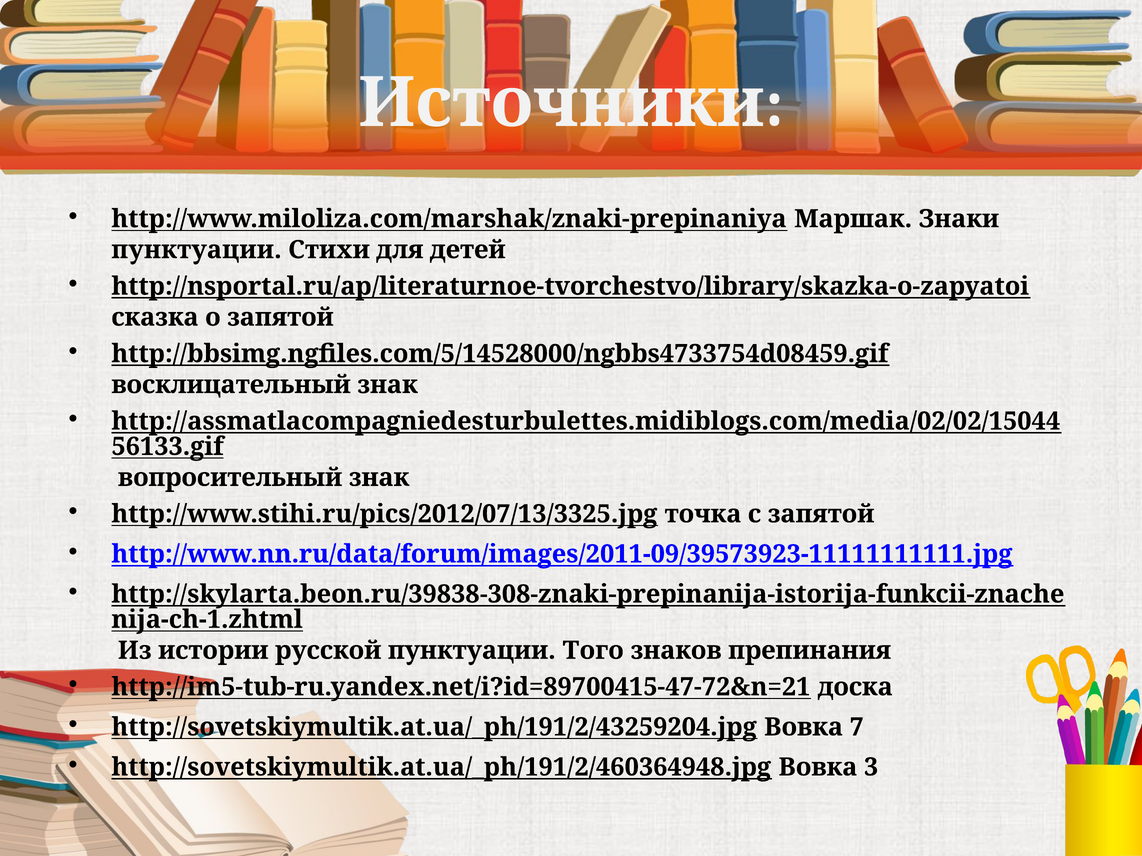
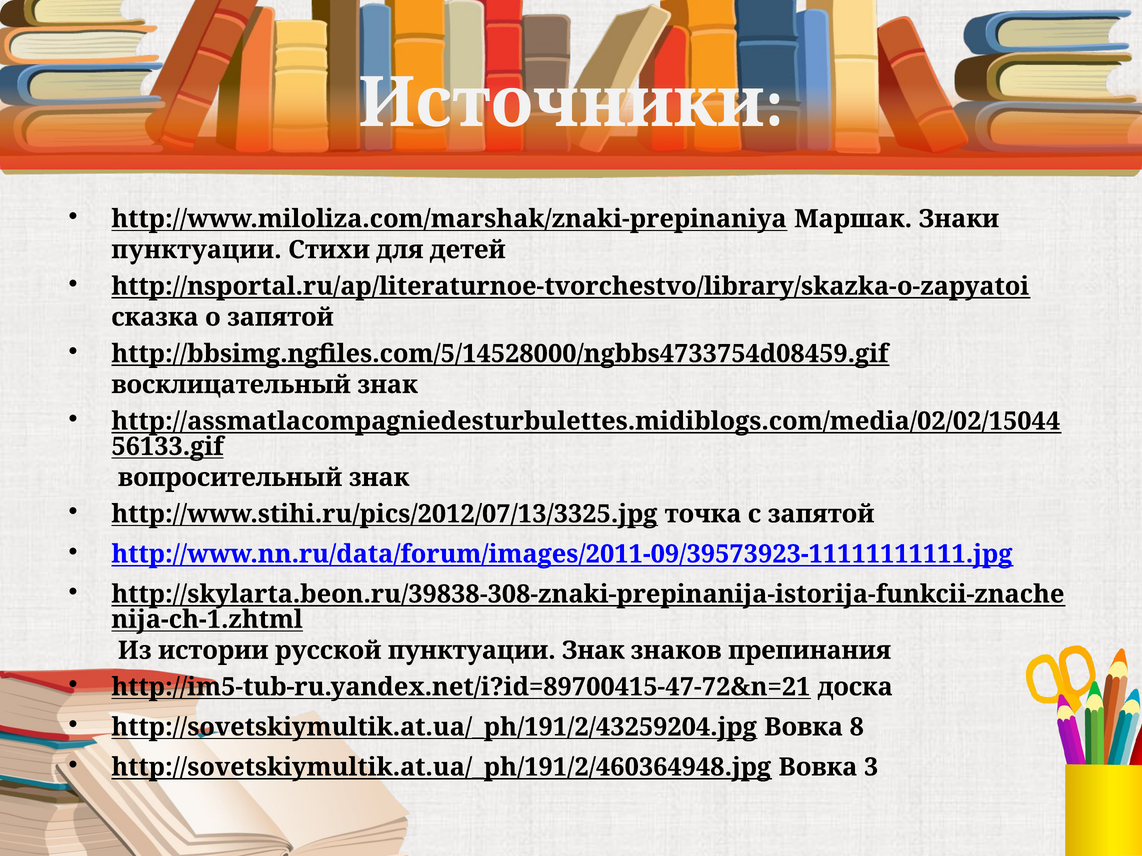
пунктуации Того: Того -> Знак (593, 651)
7: 7 -> 8 (857, 727)
